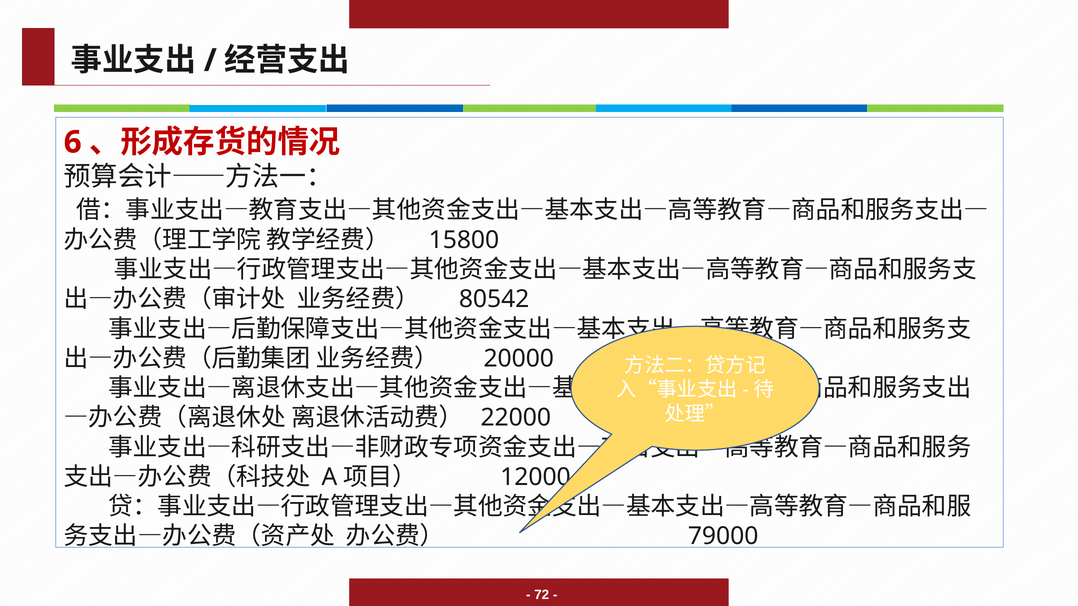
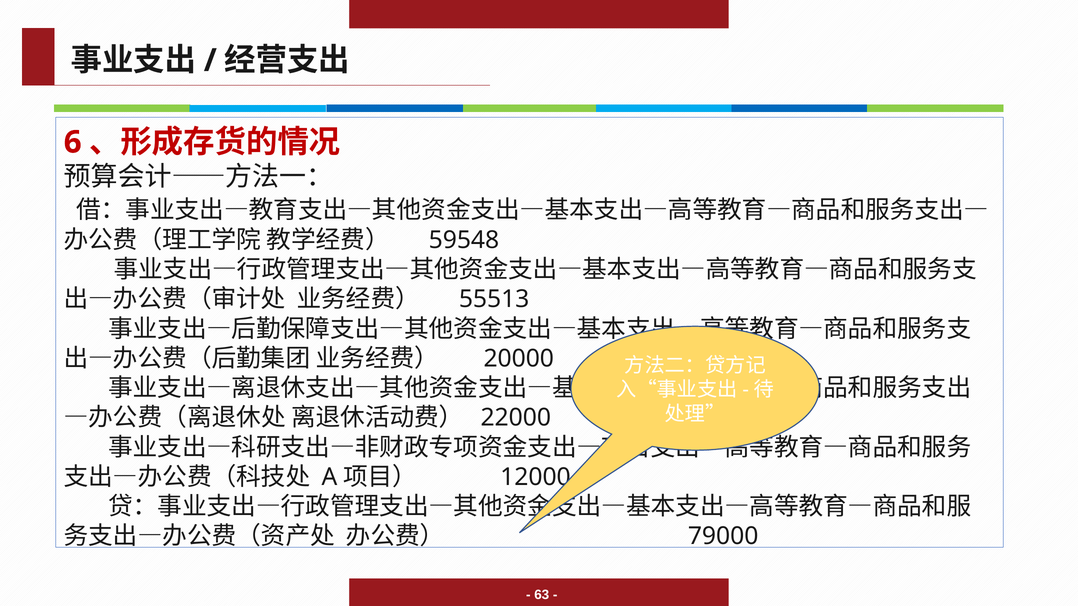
15800: 15800 -> 59548 (464, 240)
80542: 80542 -> 55513 (494, 299)
72: 72 -> 63 (542, 595)
